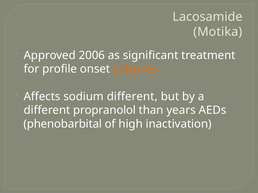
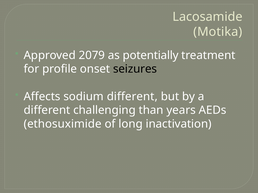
2006: 2006 -> 2079 (92, 55)
significant: significant -> potentially (151, 55)
seizures colour: orange -> black (135, 69)
propranolol: propranolol -> challenging (104, 111)
phenobarbital: phenobarbital -> ethosuximide (63, 124)
high: high -> long (131, 124)
